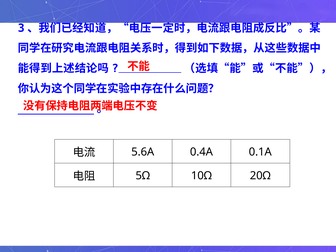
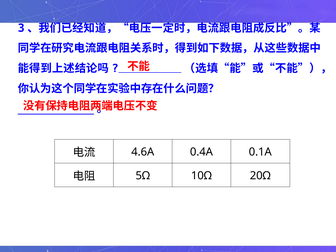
5.6A: 5.6A -> 4.6A (143, 152)
